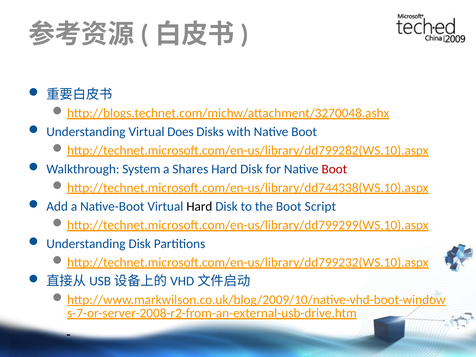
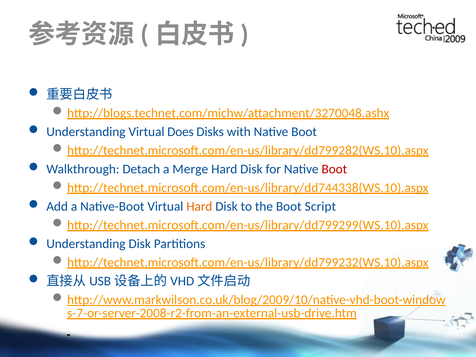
System: System -> Detach (141, 169)
Shares: Shares -> Merge (190, 169)
Hard colour: black -> orange (199, 207)
